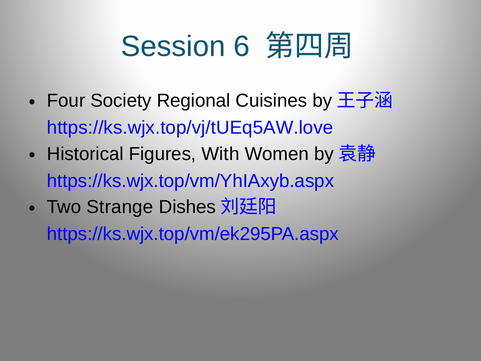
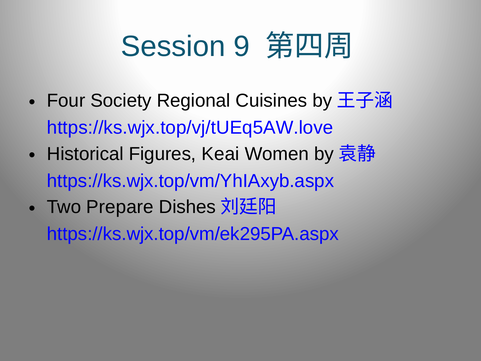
6: 6 -> 9 (242, 47)
With: With -> Keai (220, 154)
Strange: Strange -> Prepare (120, 207)
